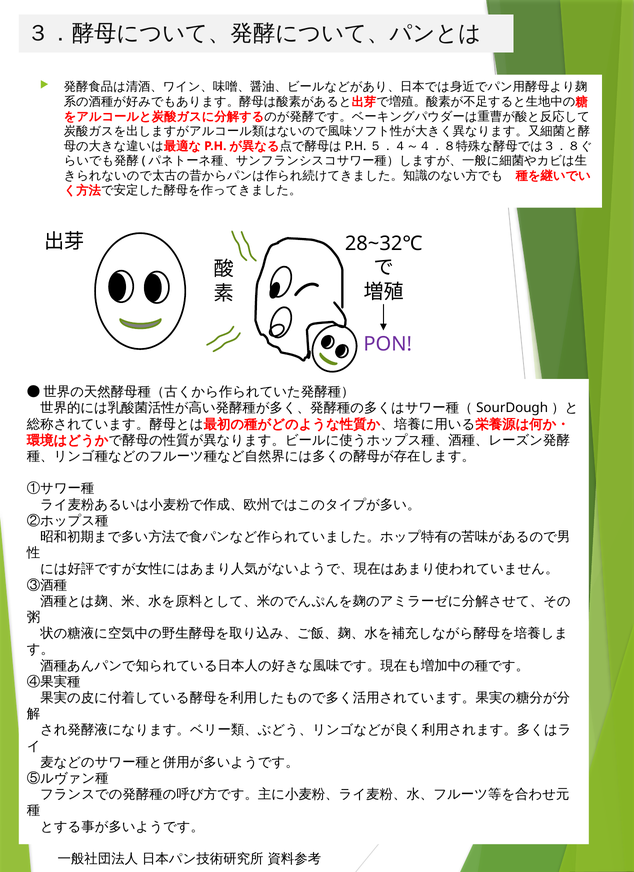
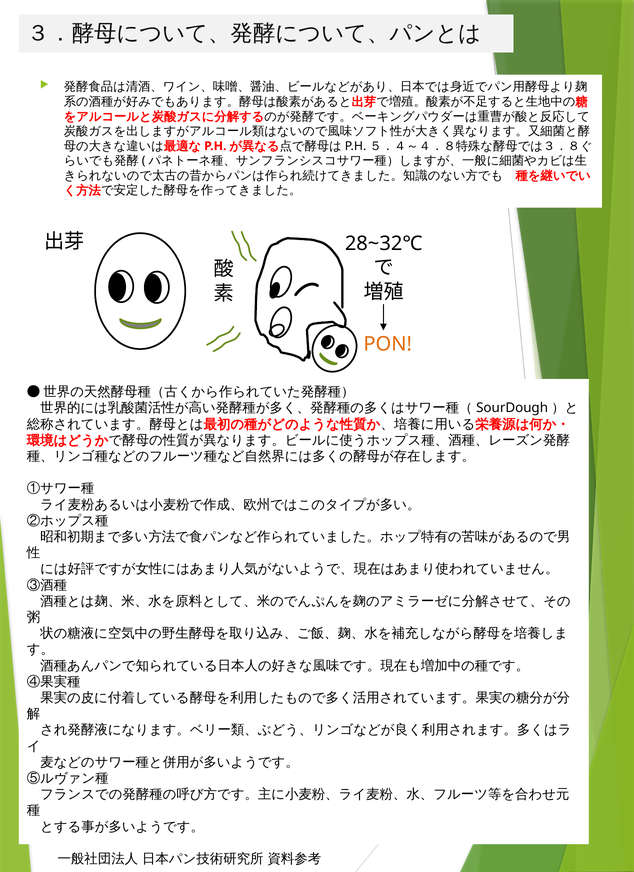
PON colour: purple -> orange (388, 344)
